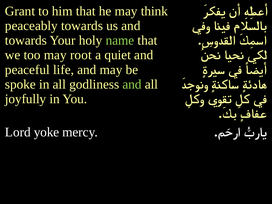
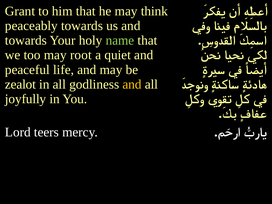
spoke: spoke -> zealot (20, 84)
and colour: light green -> yellow (132, 84)
yoke: yoke -> teers (46, 132)
